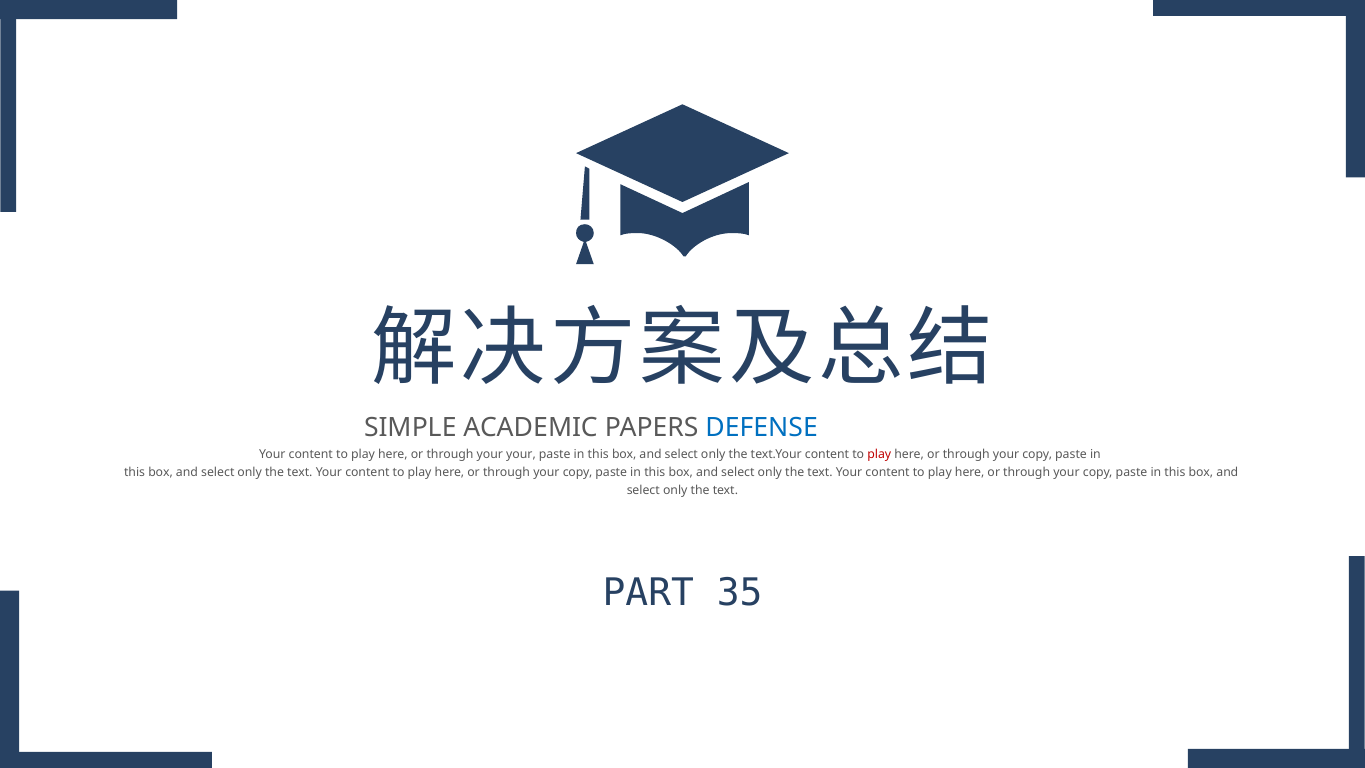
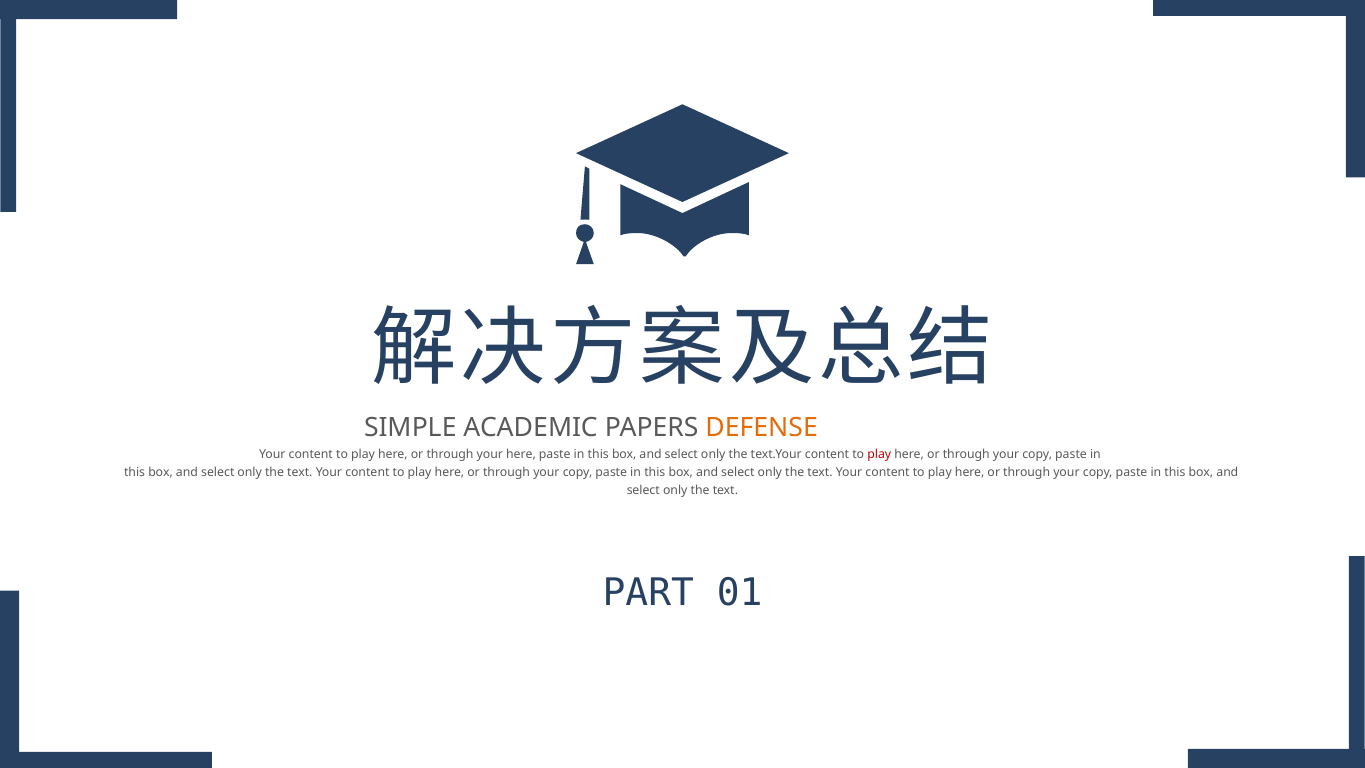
DEFENSE colour: blue -> orange (762, 428)
your your: your -> here (521, 455)
35: 35 -> 01 (740, 592)
